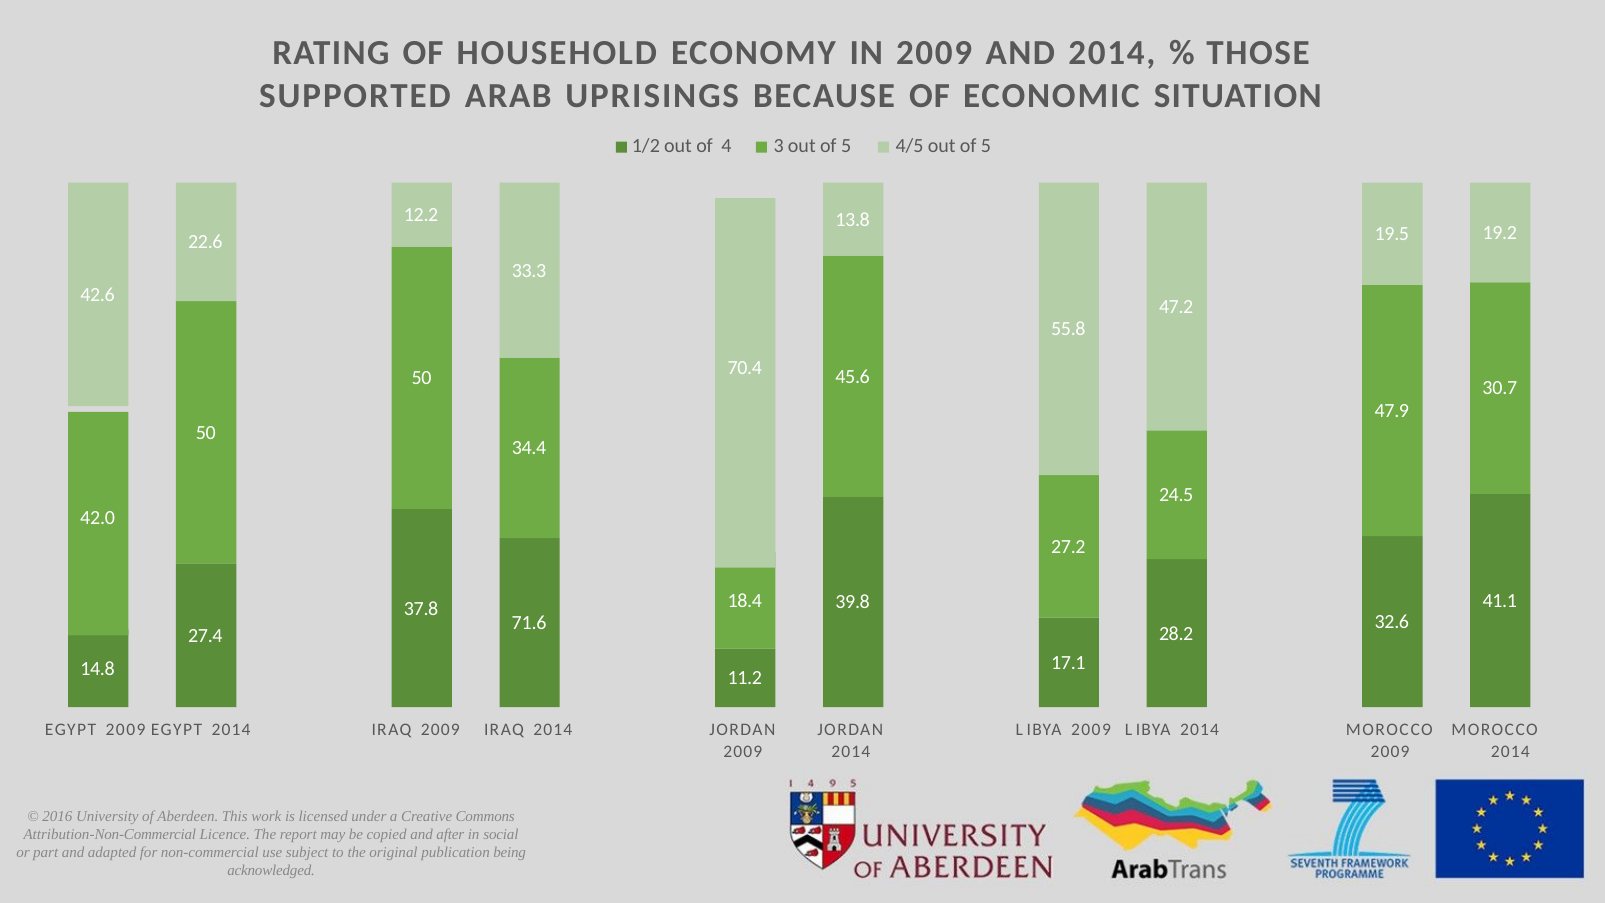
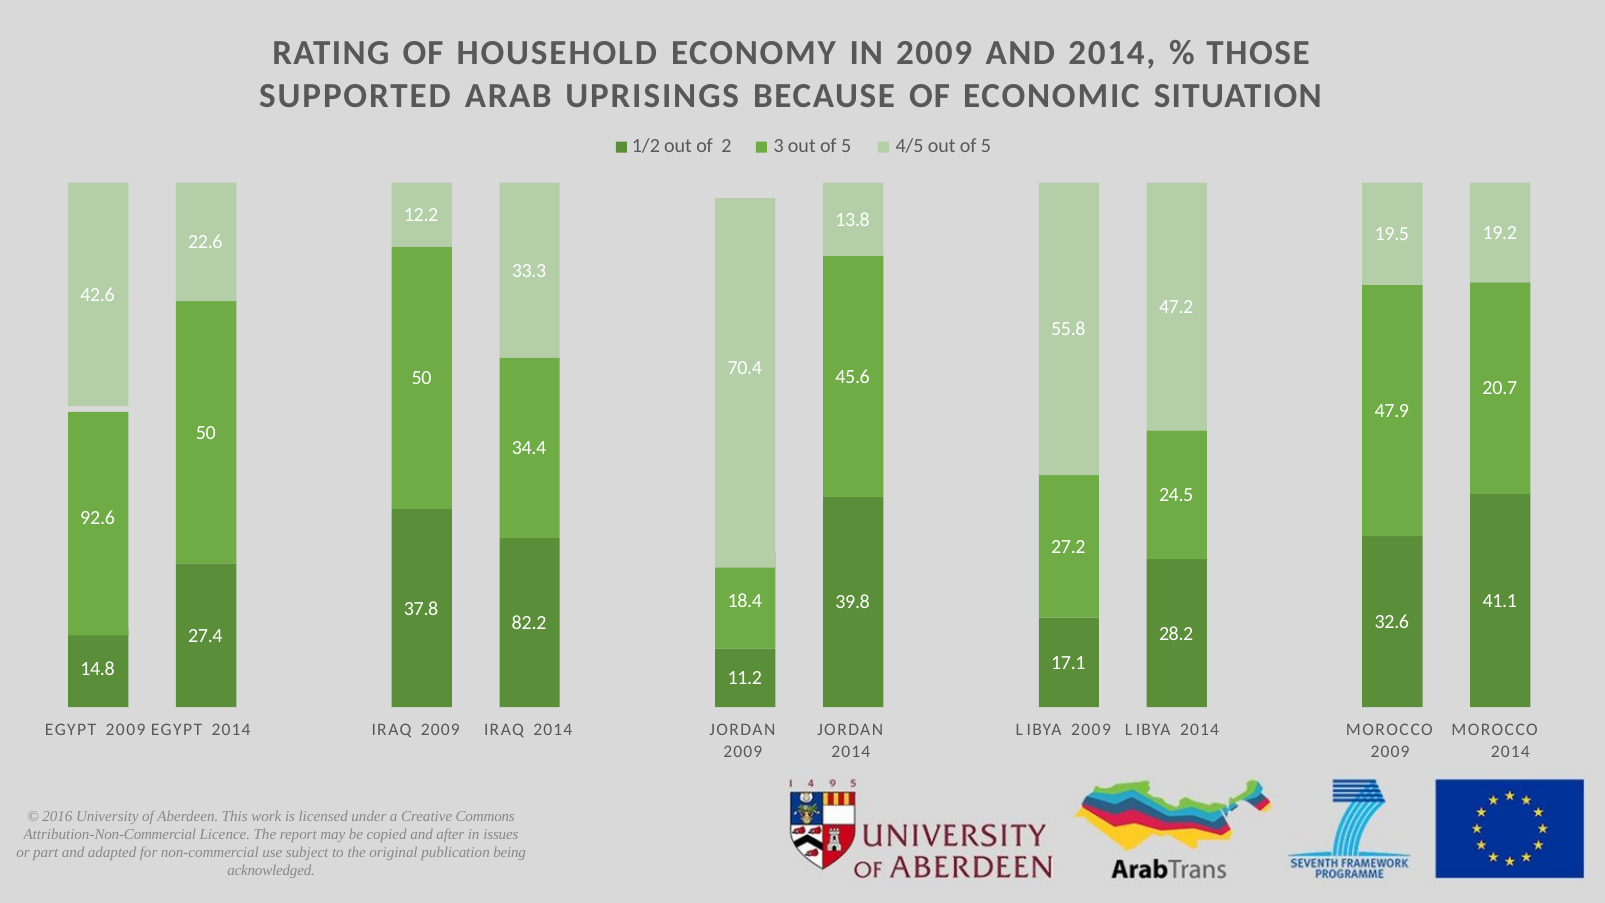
4: 4 -> 2 (727, 146)
30.7: 30.7 -> 20.7 (1500, 388)
42.0: 42.0 -> 92.6 (98, 518)
71.6: 71.6 -> 82.2 (529, 623)
social: social -> issues (501, 835)
